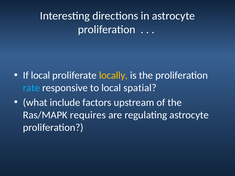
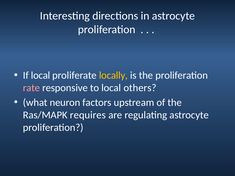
rate colour: light blue -> pink (31, 88)
spatial: spatial -> others (140, 88)
include: include -> neuron (65, 103)
